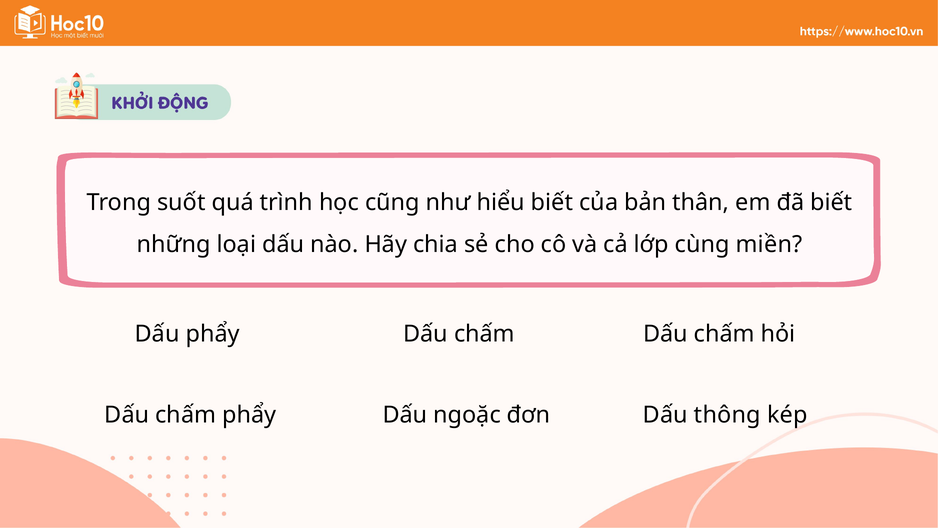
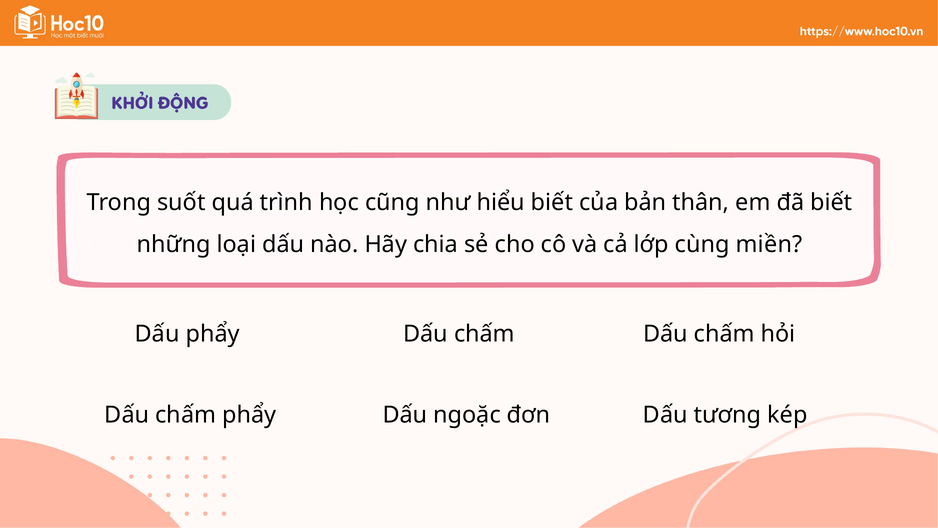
thông: thông -> tương (728, 415)
